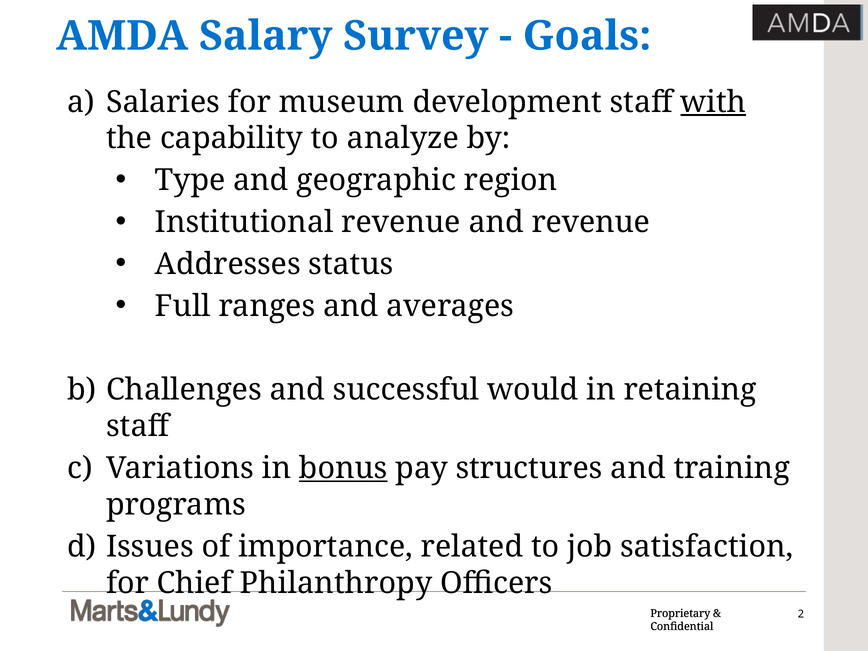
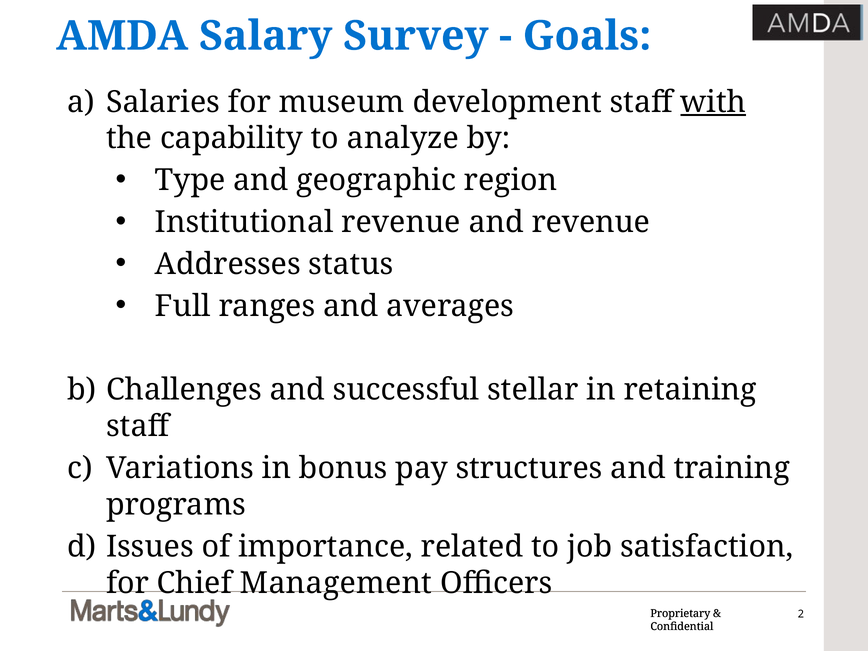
would: would -> stellar (533, 390)
bonus underline: present -> none (343, 468)
Philanthropy: Philanthropy -> Management (336, 583)
